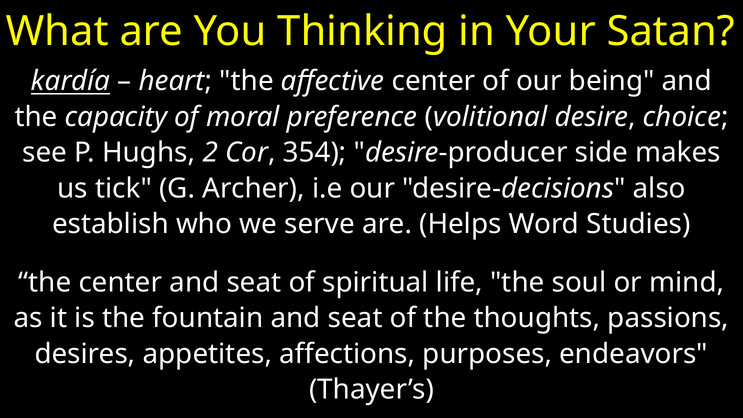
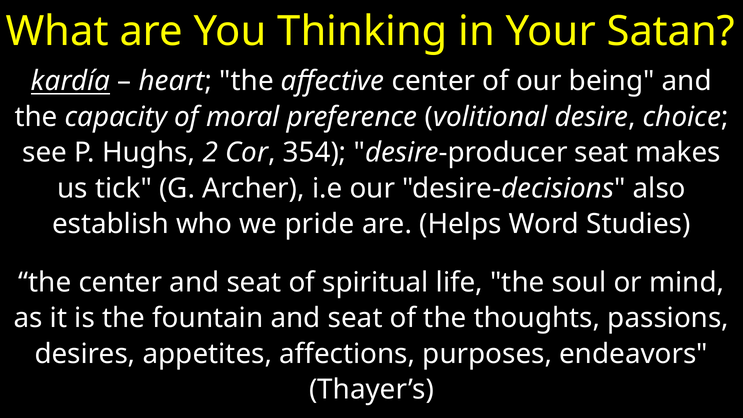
desire-producer side: side -> seat (601, 153)
serve: serve -> pride (319, 224)
